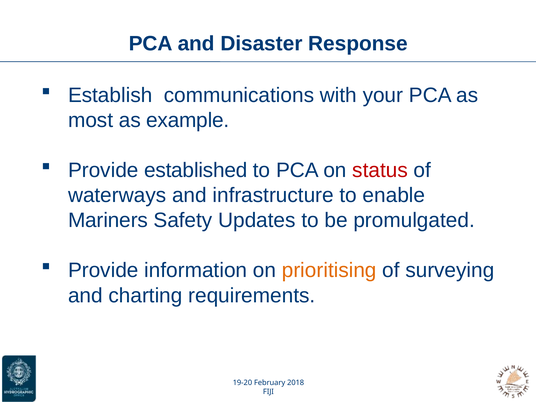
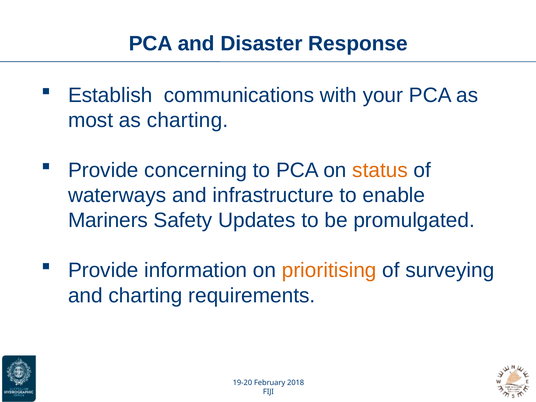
as example: example -> charting (187, 120)
established: established -> concerning (196, 170)
status colour: red -> orange (380, 170)
